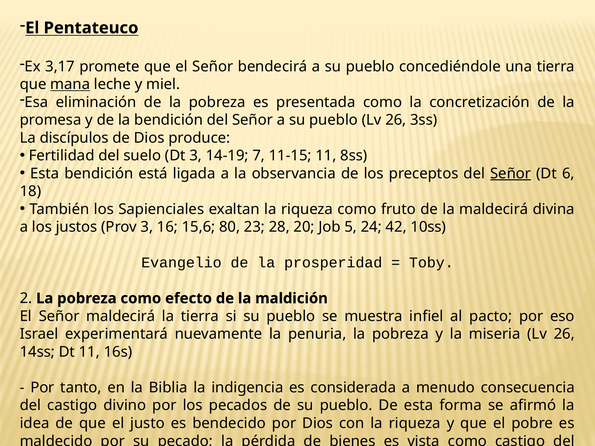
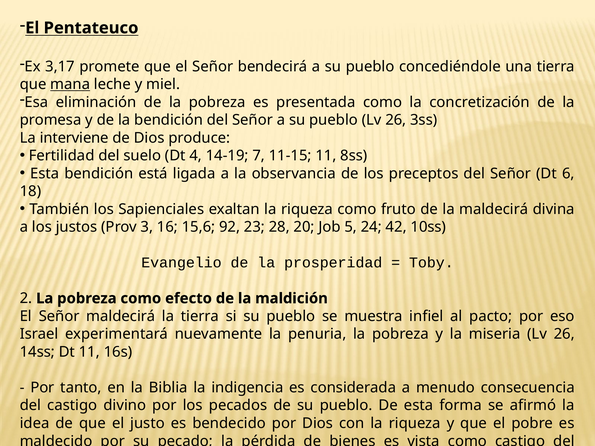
discípulos: discípulos -> interviene (74, 138)
Dt 3: 3 -> 4 (196, 156)
Señor underline: present -> none (511, 174)
80: 80 -> 92 (230, 227)
